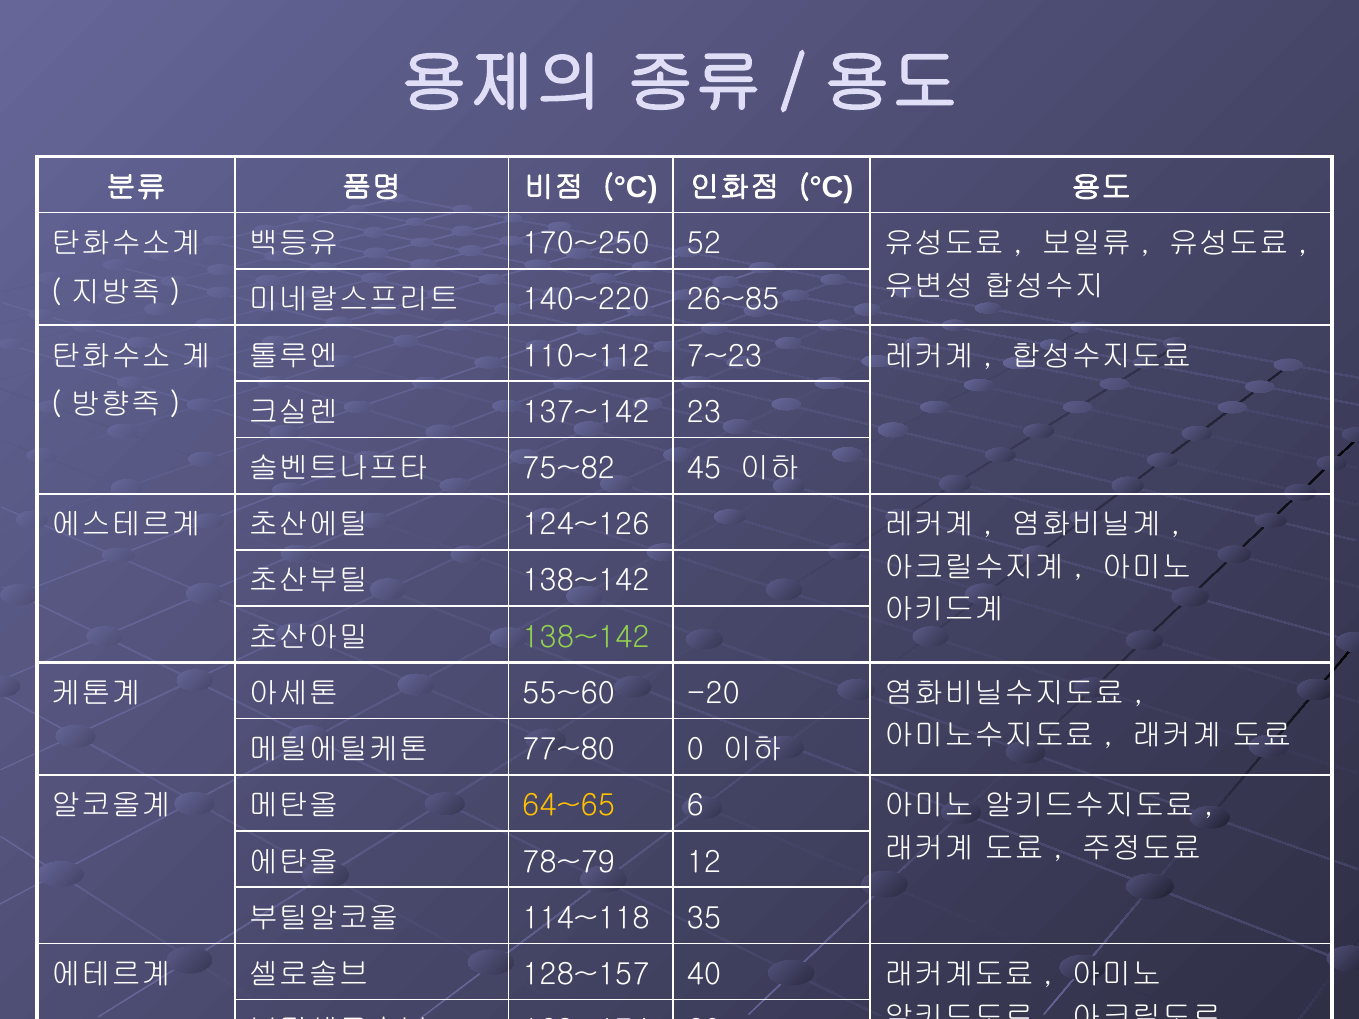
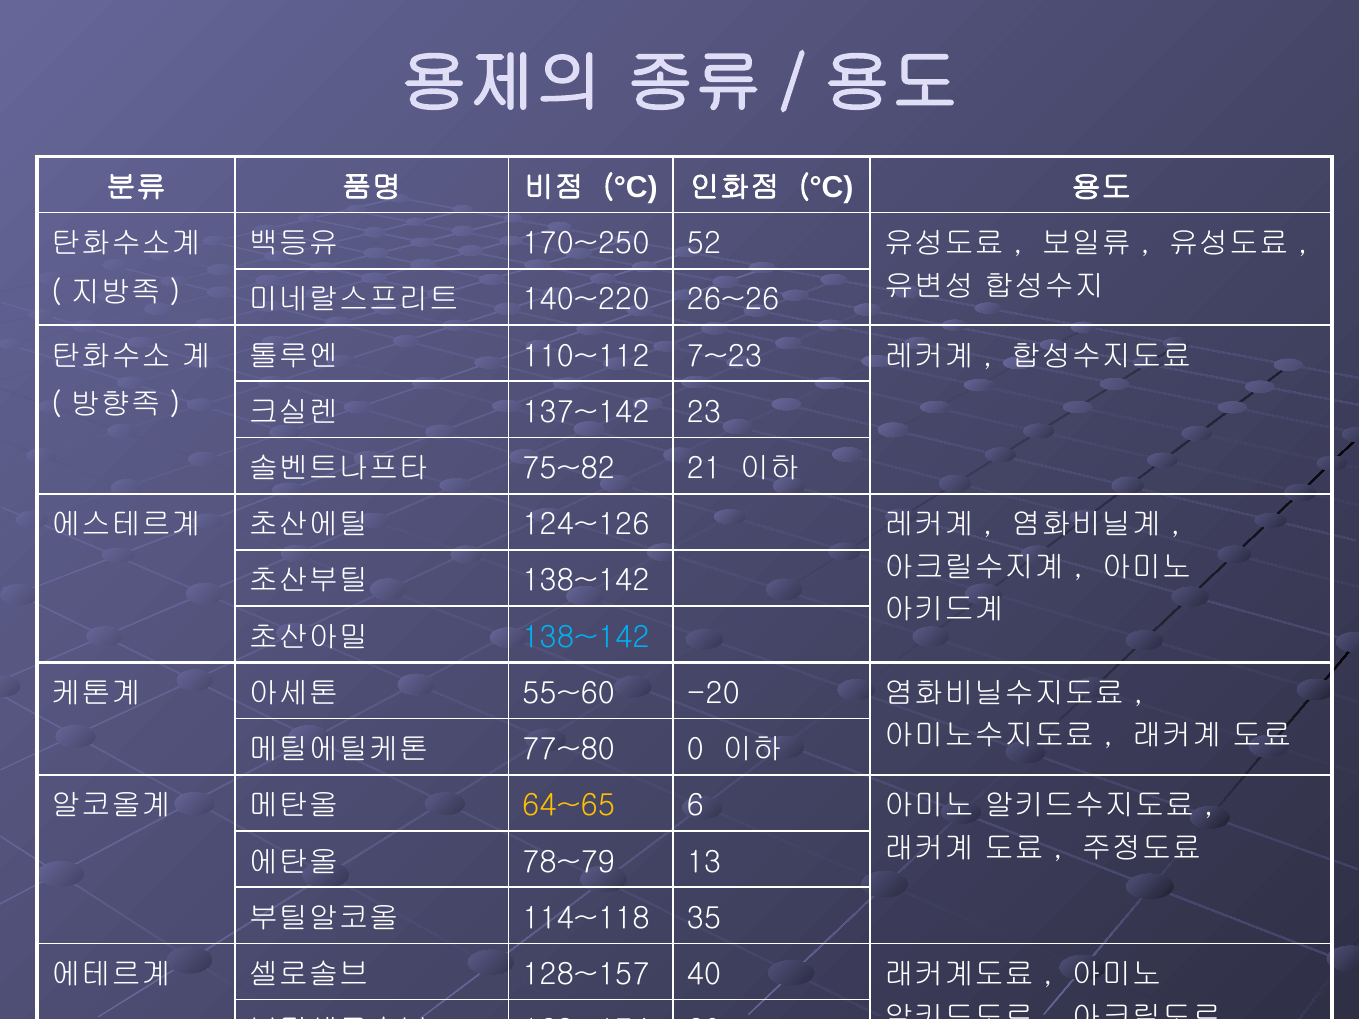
26~85: 26~85 -> 26~26 (733, 300)
45: 45 -> 21 (704, 469)
138~142 colour: light green -> light blue (586, 637)
12: 12 -> 13 (704, 862)
